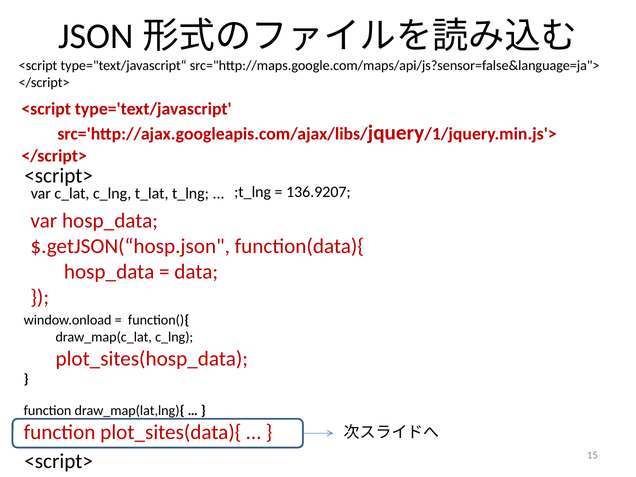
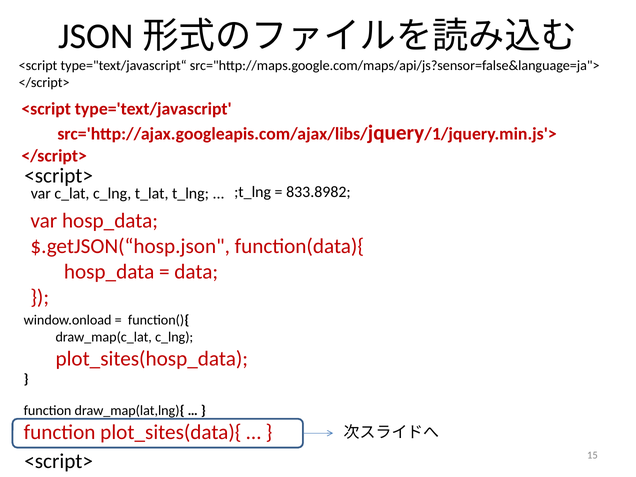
136.9207: 136.9207 -> 833.8982 (318, 192)
